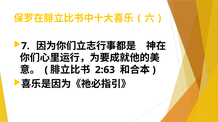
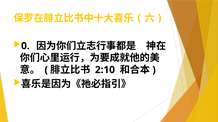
7: 7 -> 0 (25, 46)
2:63: 2:63 -> 2:10 (105, 70)
